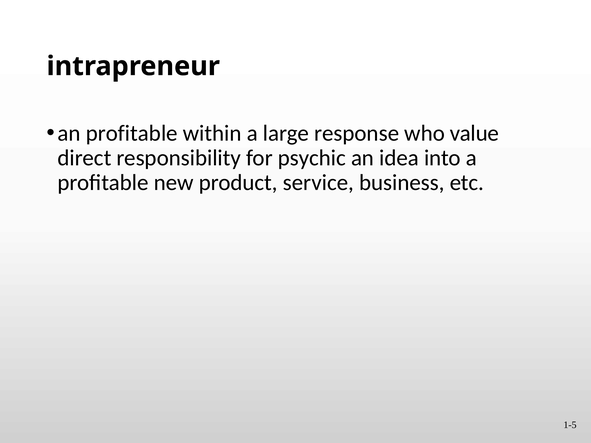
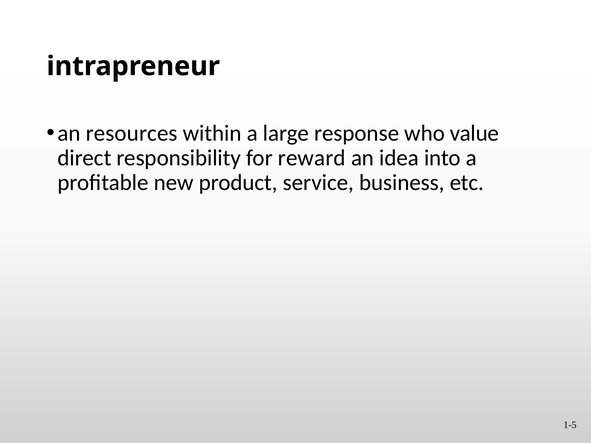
an profitable: profitable -> resources (132, 133)
psychic: psychic -> reward (312, 158)
